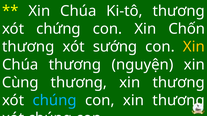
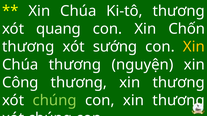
chứng: chứng -> quang (58, 29)
Cùng: Cùng -> Công (20, 83)
chúng colour: light blue -> light green (55, 101)
